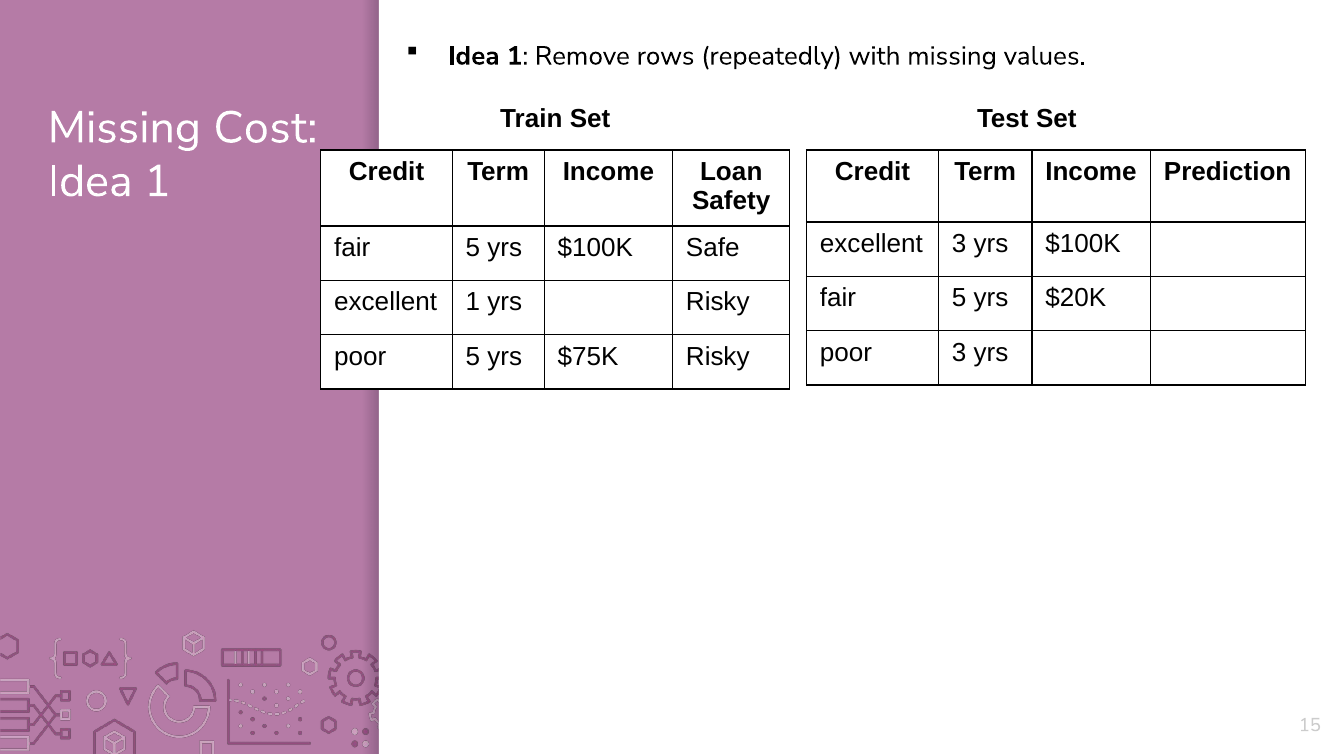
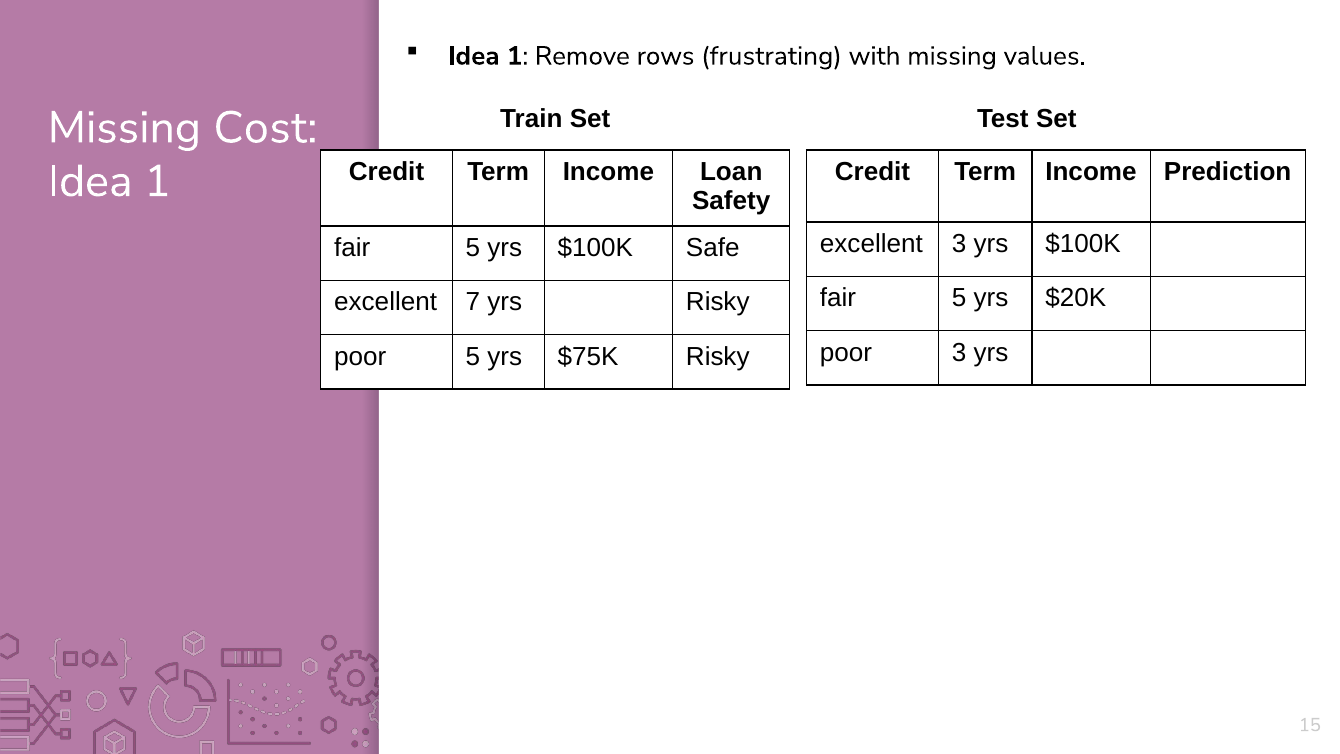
repeatedly: repeatedly -> frustrating (772, 56)
excellent 1: 1 -> 7 (473, 302)
